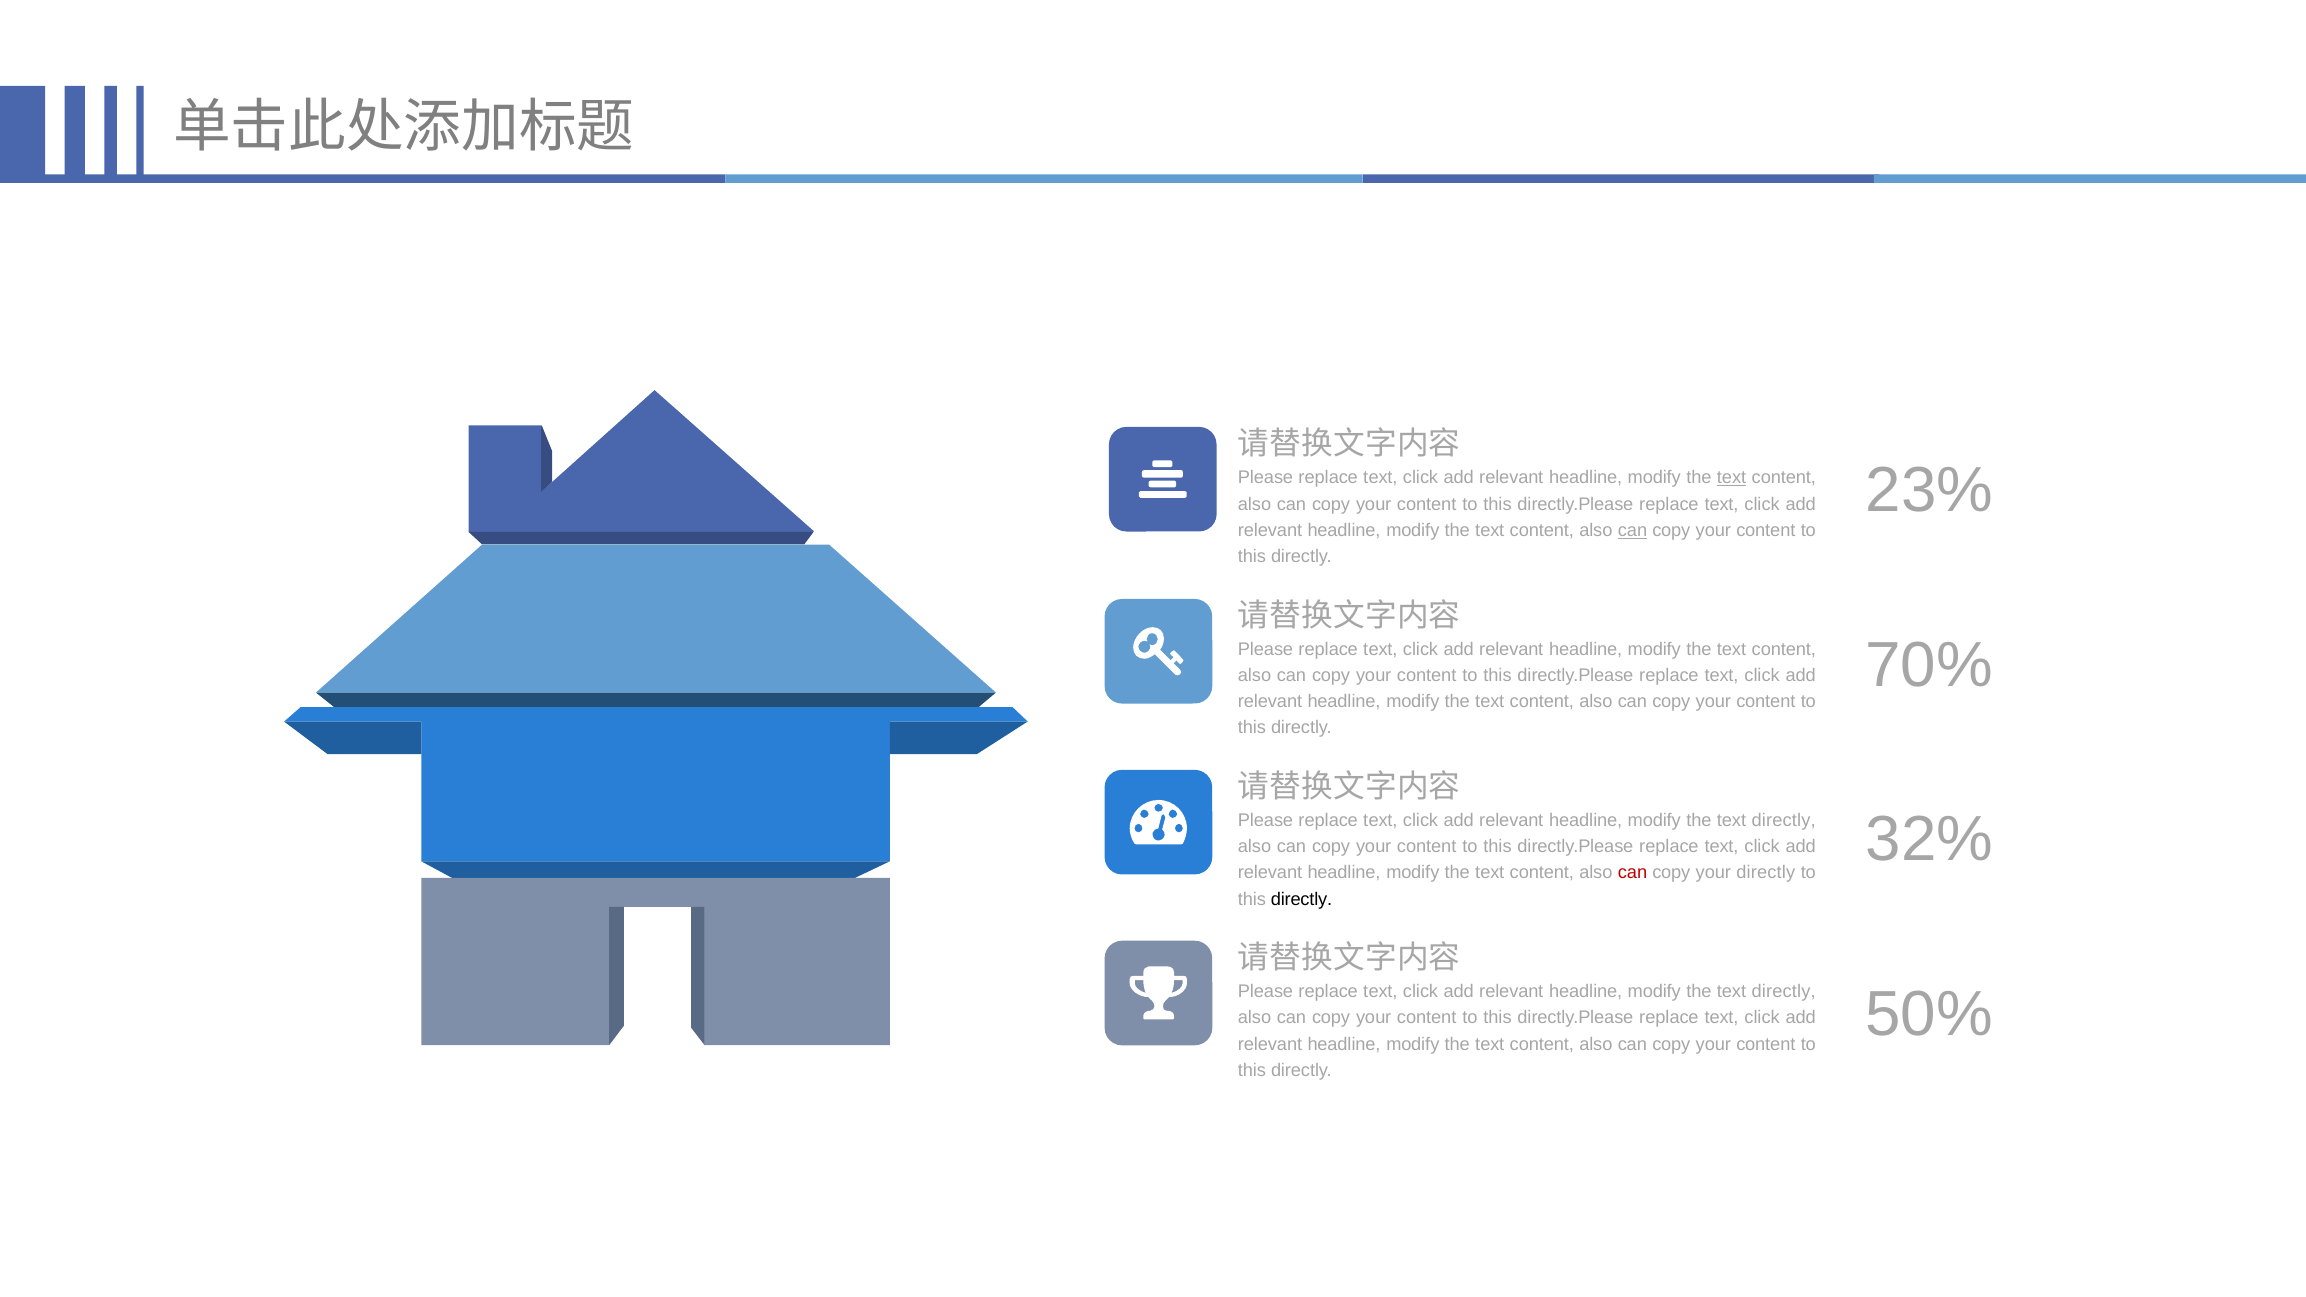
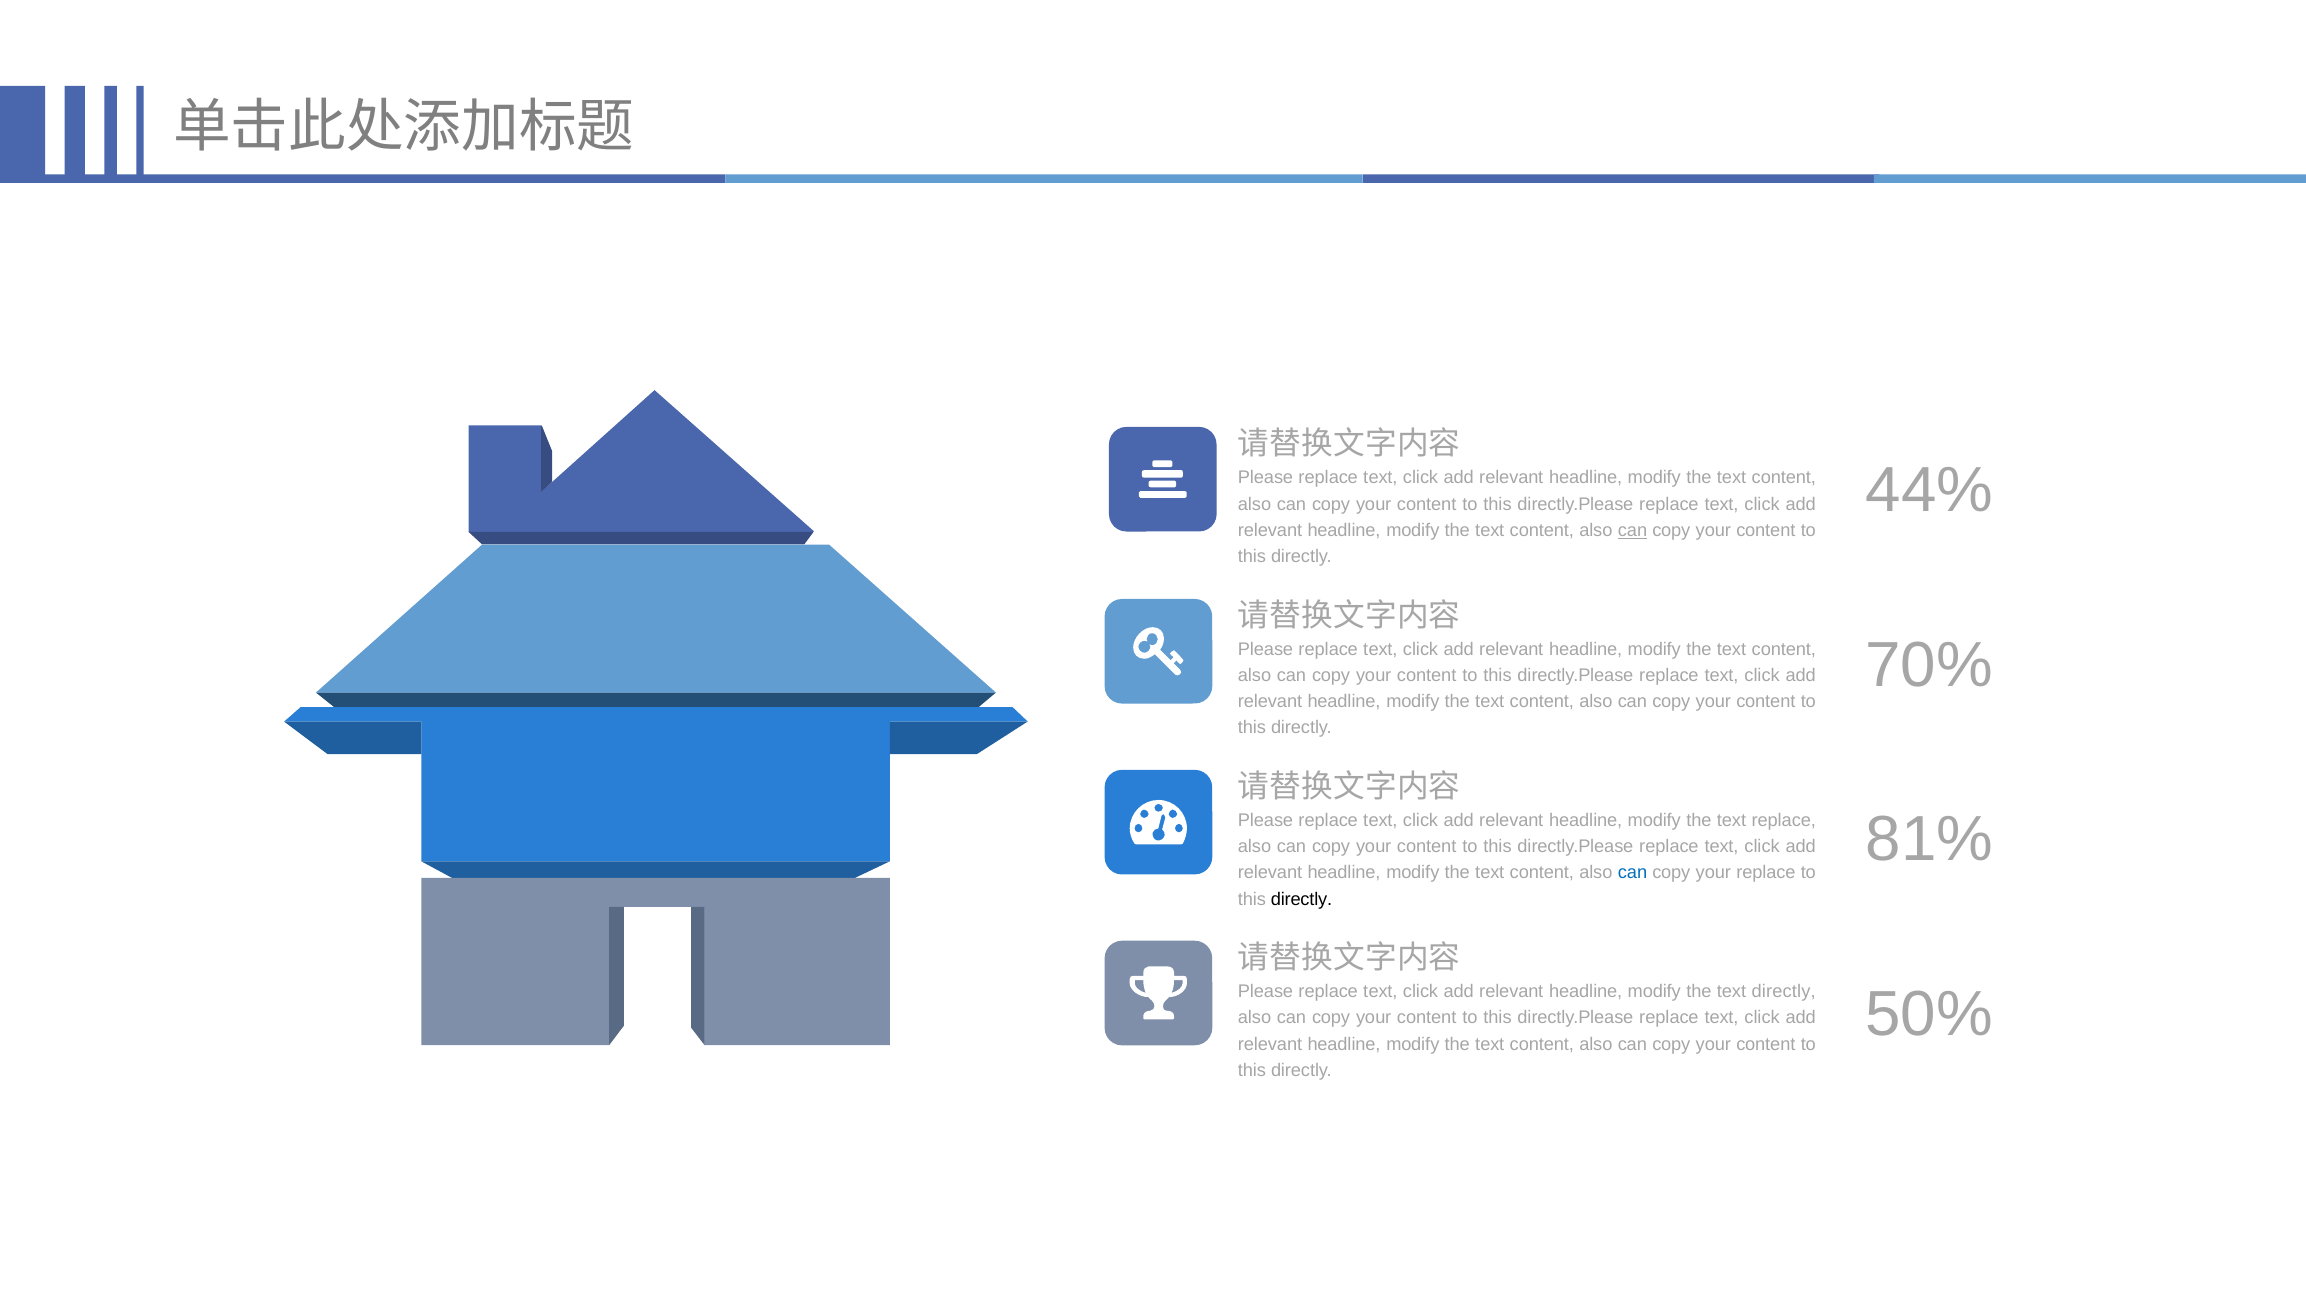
23%: 23% -> 44% (1929, 490)
text underline: present -> none (1732, 478)
32%: 32% -> 81% (1929, 840)
directly: directly -> replace (1784, 820)
can colour: red -> blue (1632, 873)
your directly: directly -> replace (1766, 873)
